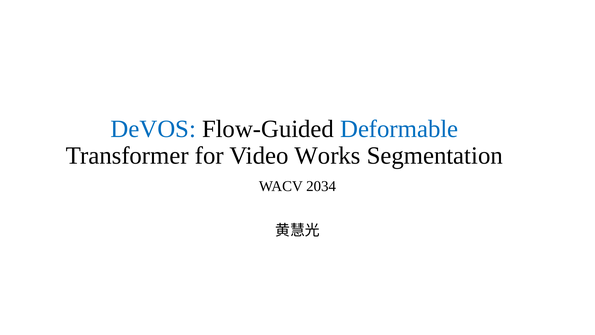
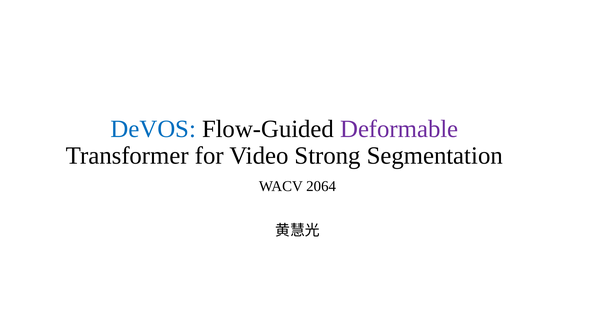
Deformable colour: blue -> purple (399, 129)
Works: Works -> Strong (328, 156)
2034: 2034 -> 2064 (321, 186)
